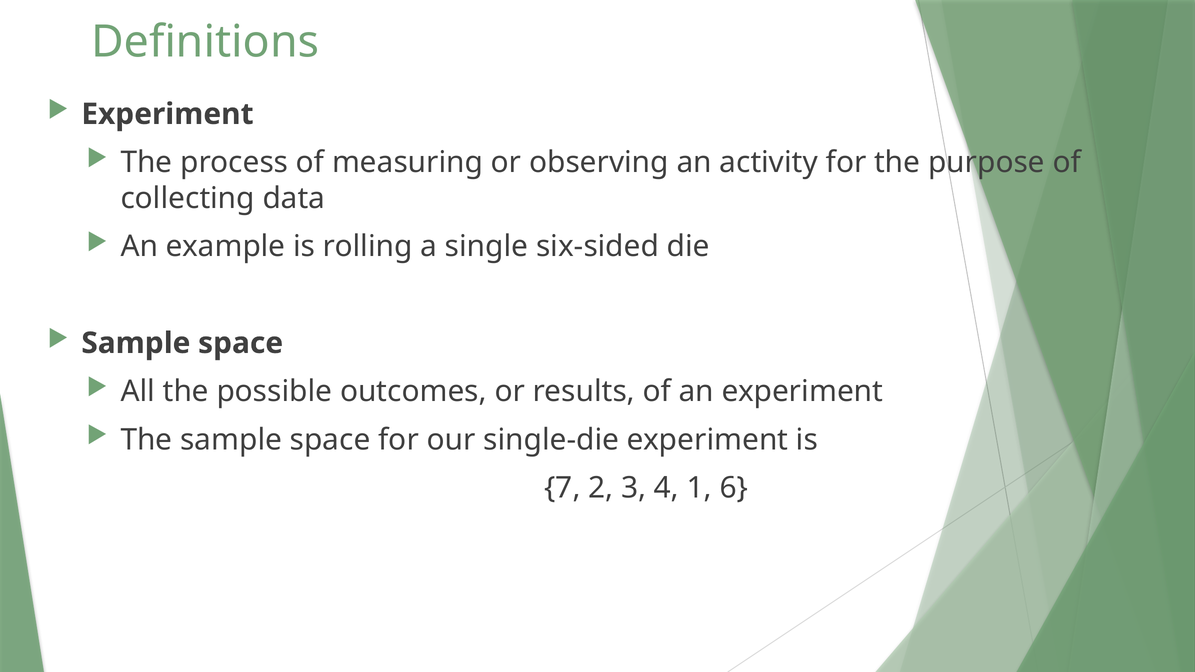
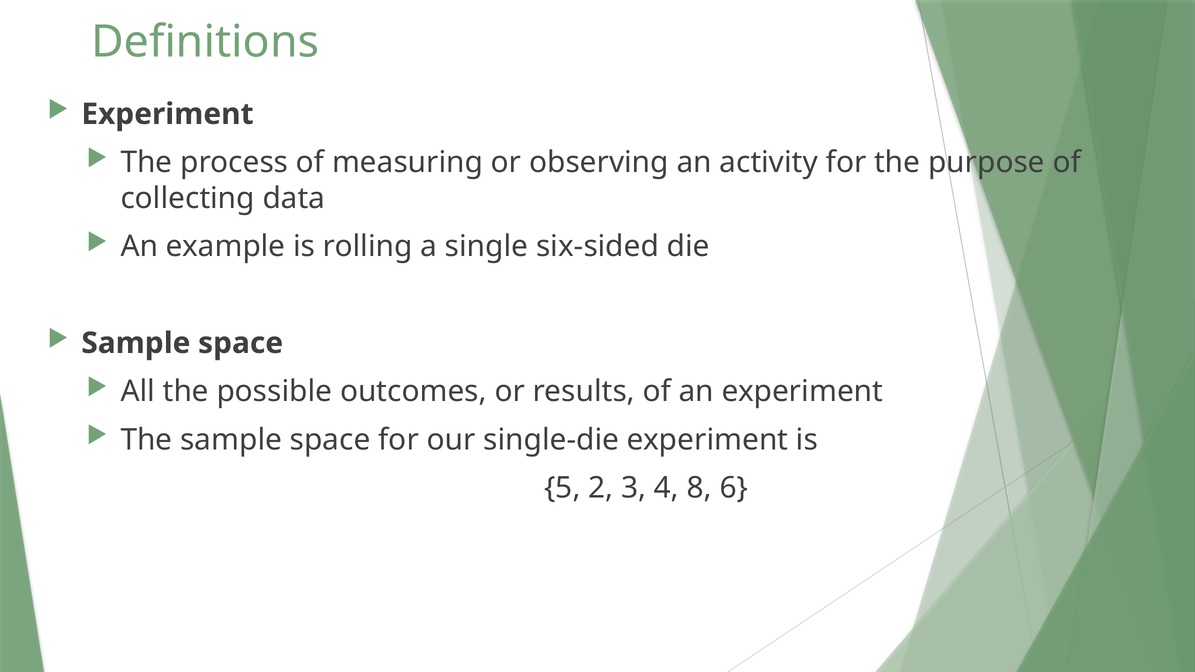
7: 7 -> 5 (562, 488)
1: 1 -> 8 (699, 488)
